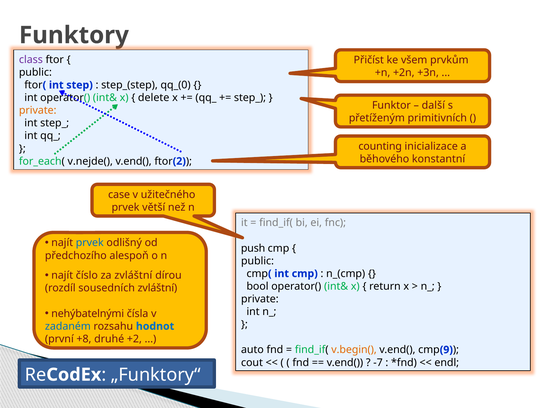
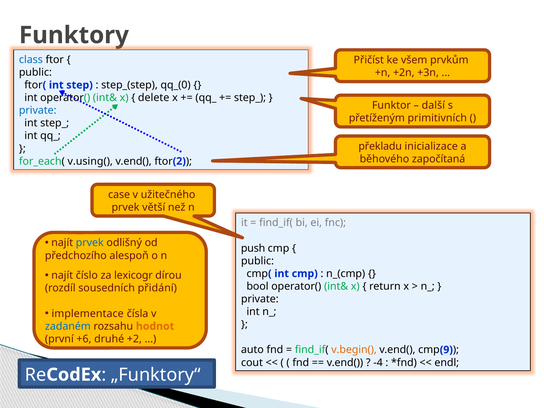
class colour: purple -> blue (31, 60)
private colour: orange -> blue (38, 110)
counting: counting -> překladu (380, 146)
konstantní: konstantní -> započítaná (439, 159)
v.nejde(: v.nejde( -> v.using( (90, 161)
za zvláštní: zvláštní -> lexicogr (133, 275)
sousedních zvláštní: zvláštní -> přidání (157, 288)
nehýbatelnými: nehýbatelnými -> implementace (88, 314)
hodnot colour: blue -> orange (155, 326)
+8: +8 -> +6 (84, 339)
-7: -7 -> -4 (378, 363)
